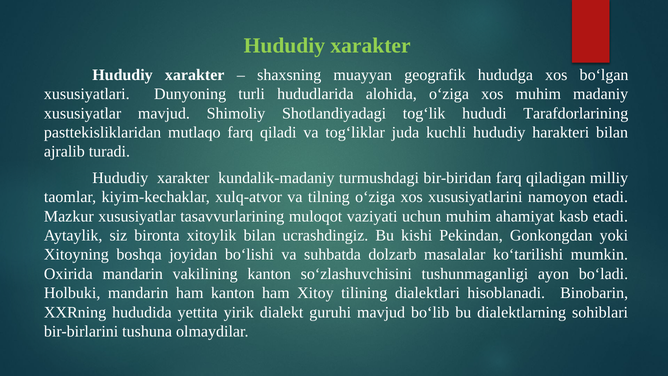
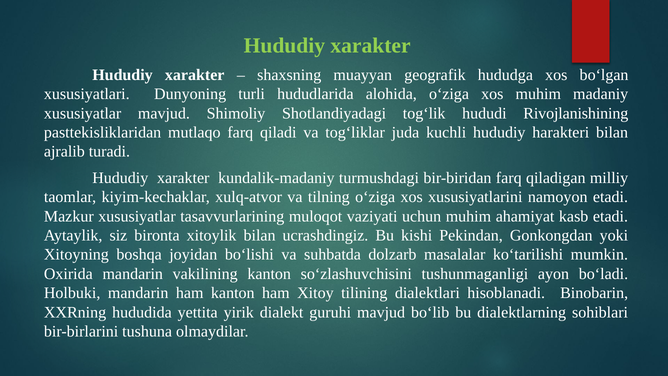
Tarafdorlarining: Tarafdorlarining -> Rivojlanishining (576, 113)
